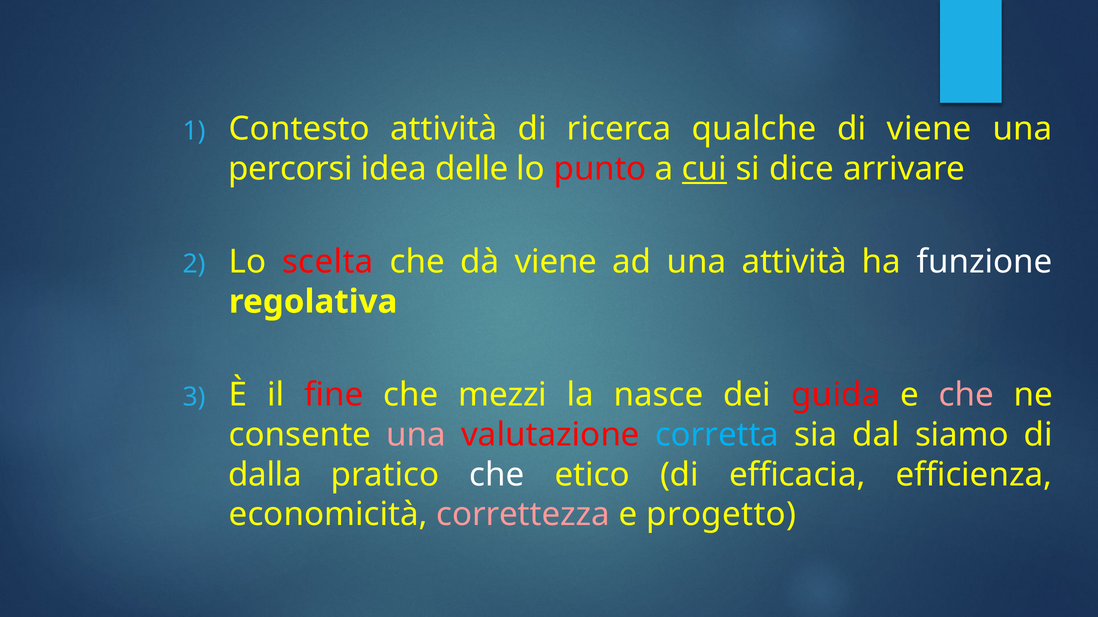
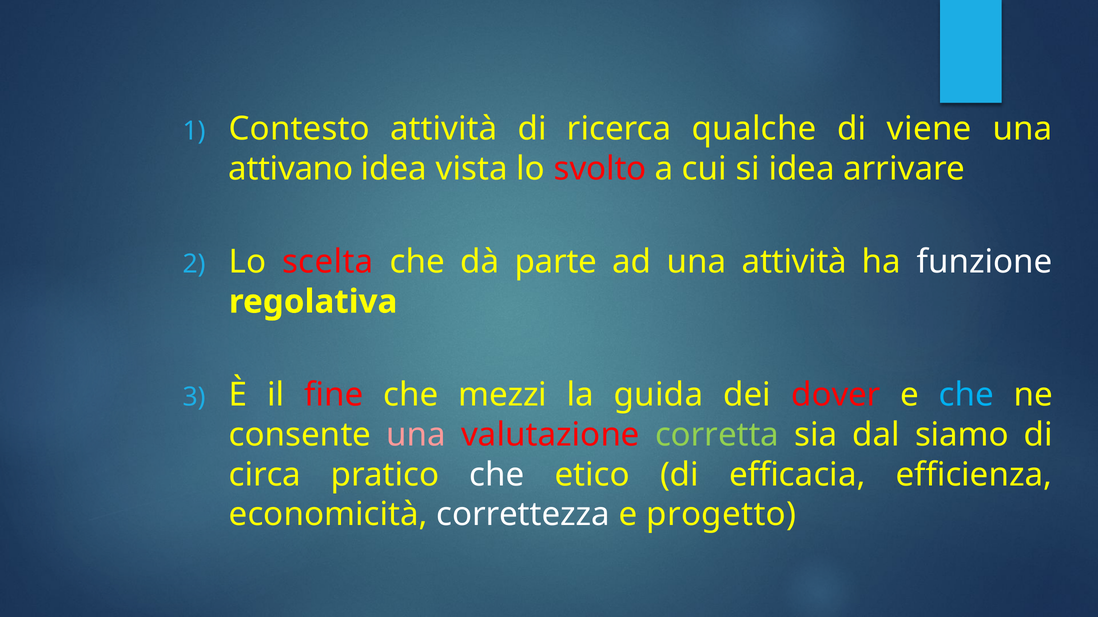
percorsi: percorsi -> attivano (291, 169)
delle: delle -> vista (472, 169)
punto: punto -> svolto (600, 169)
cui underline: present -> none (704, 169)
si dice: dice -> idea (802, 169)
dà viene: viene -> parte (556, 262)
nasce: nasce -> guida (658, 395)
guida: guida -> dover (836, 395)
che colour: pink -> light blue (966, 395)
corretta colour: light blue -> light green (717, 435)
dalla: dalla -> circa (265, 475)
correttezza colour: pink -> white (523, 515)
